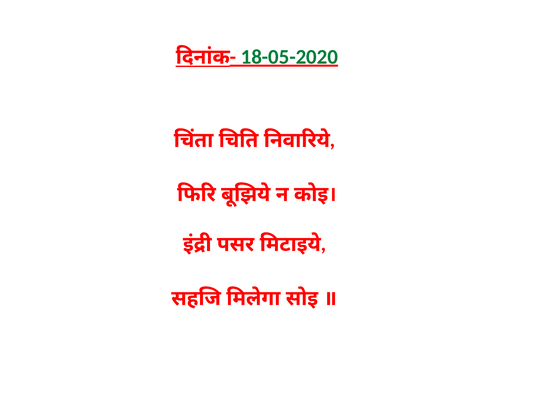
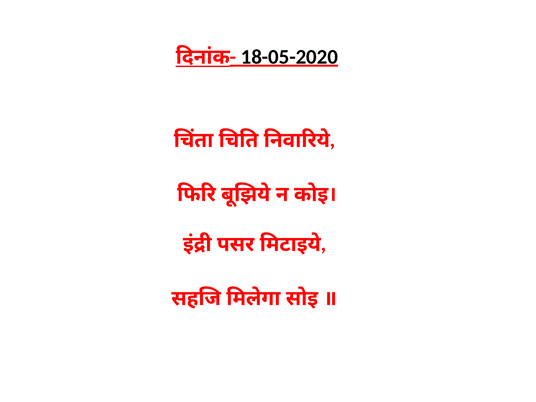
18-05-2020 colour: green -> black (289, 57)
